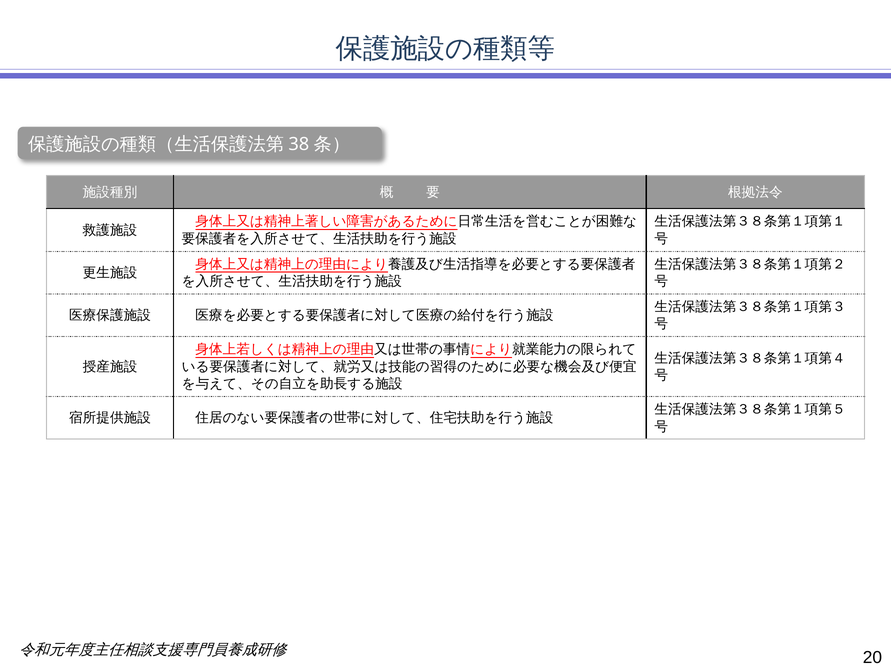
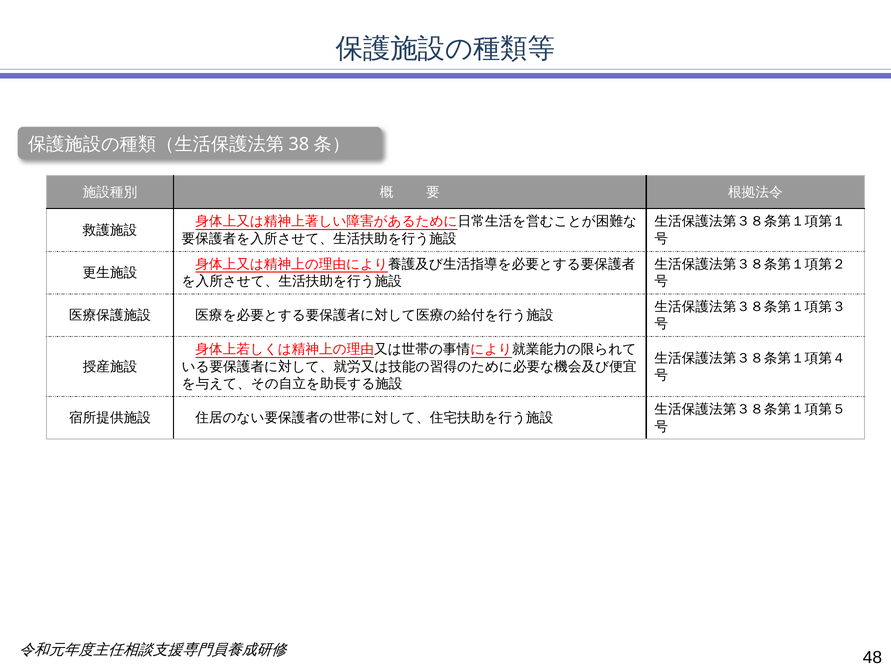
20: 20 -> 48 (872, 658)
